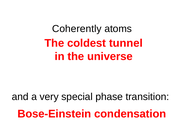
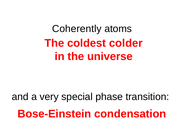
tunnel: tunnel -> colder (126, 43)
